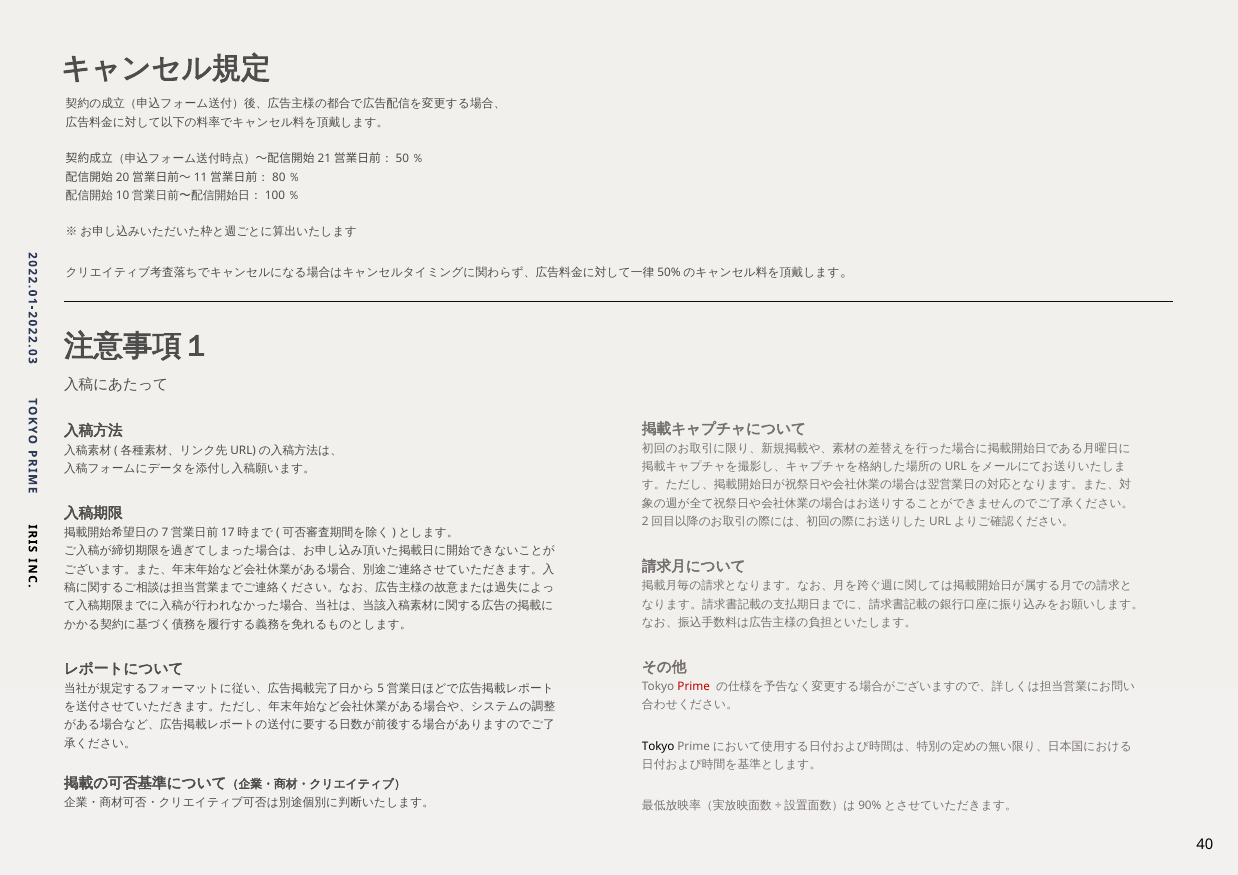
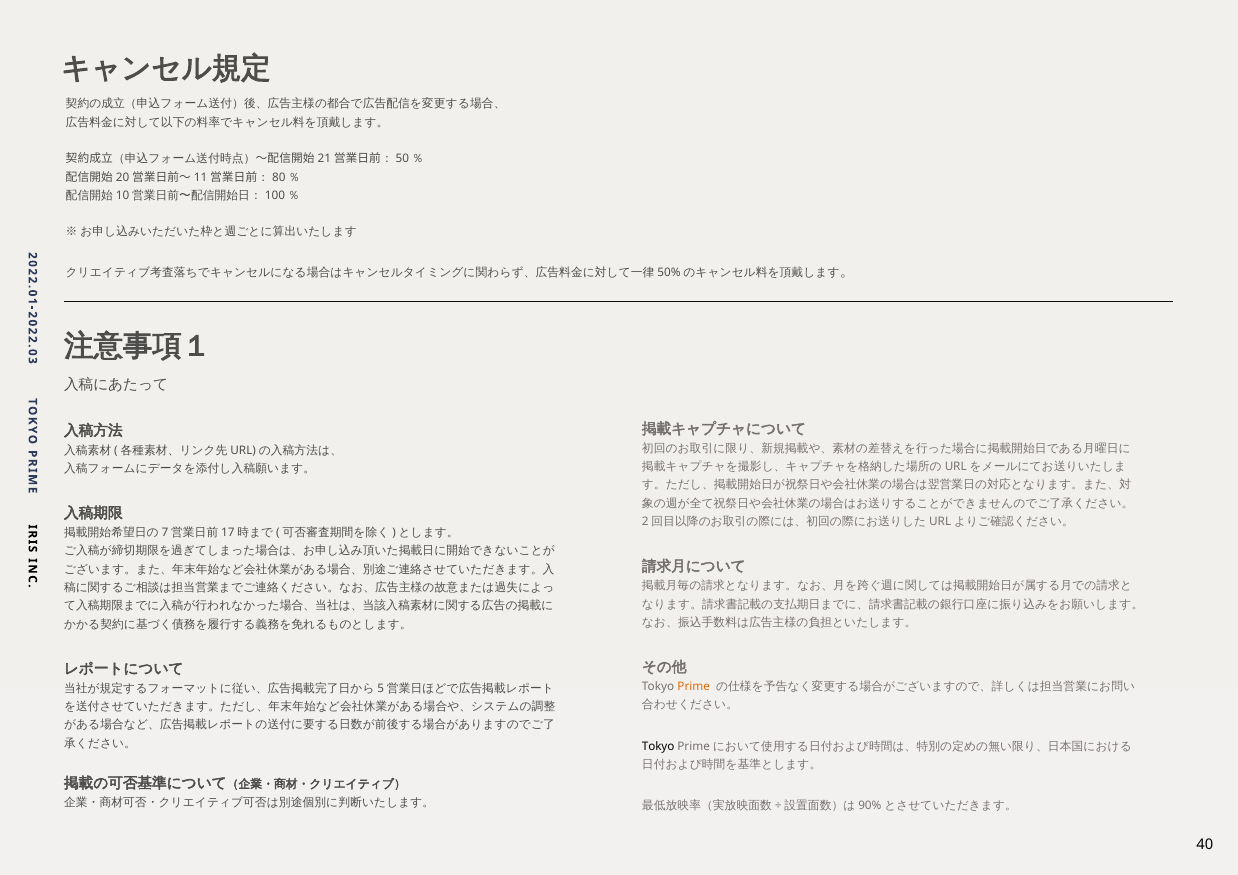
Prime colour: red -> orange (694, 687)
